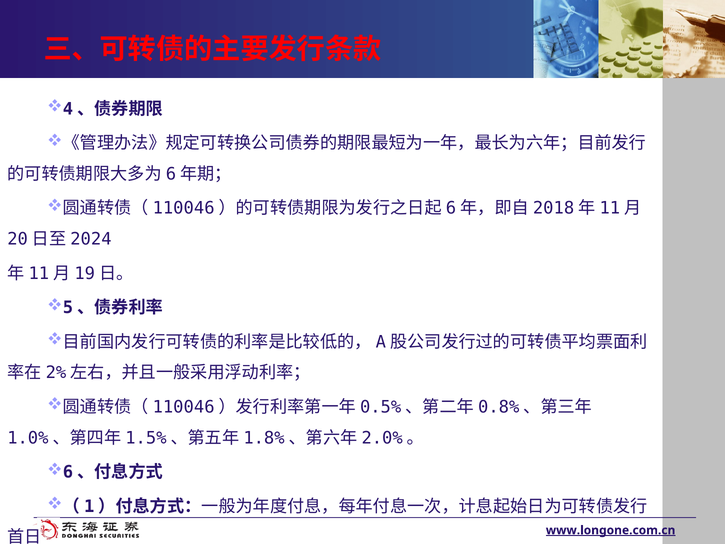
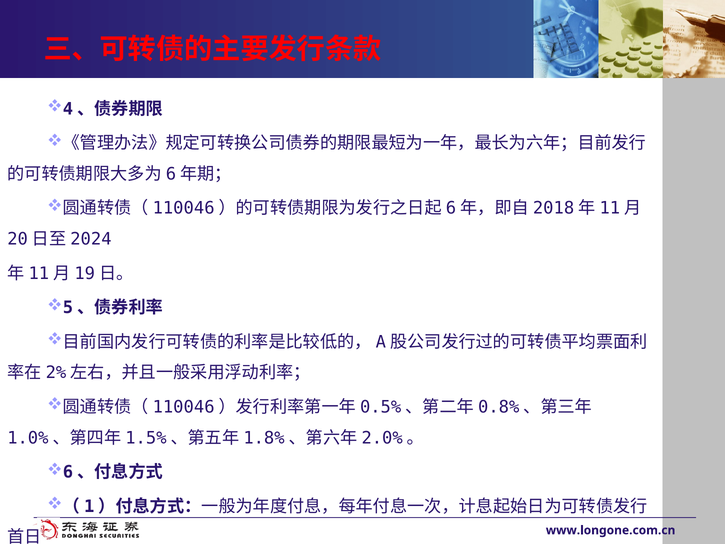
www.longone.com.cn underline: present -> none (611, 530)
